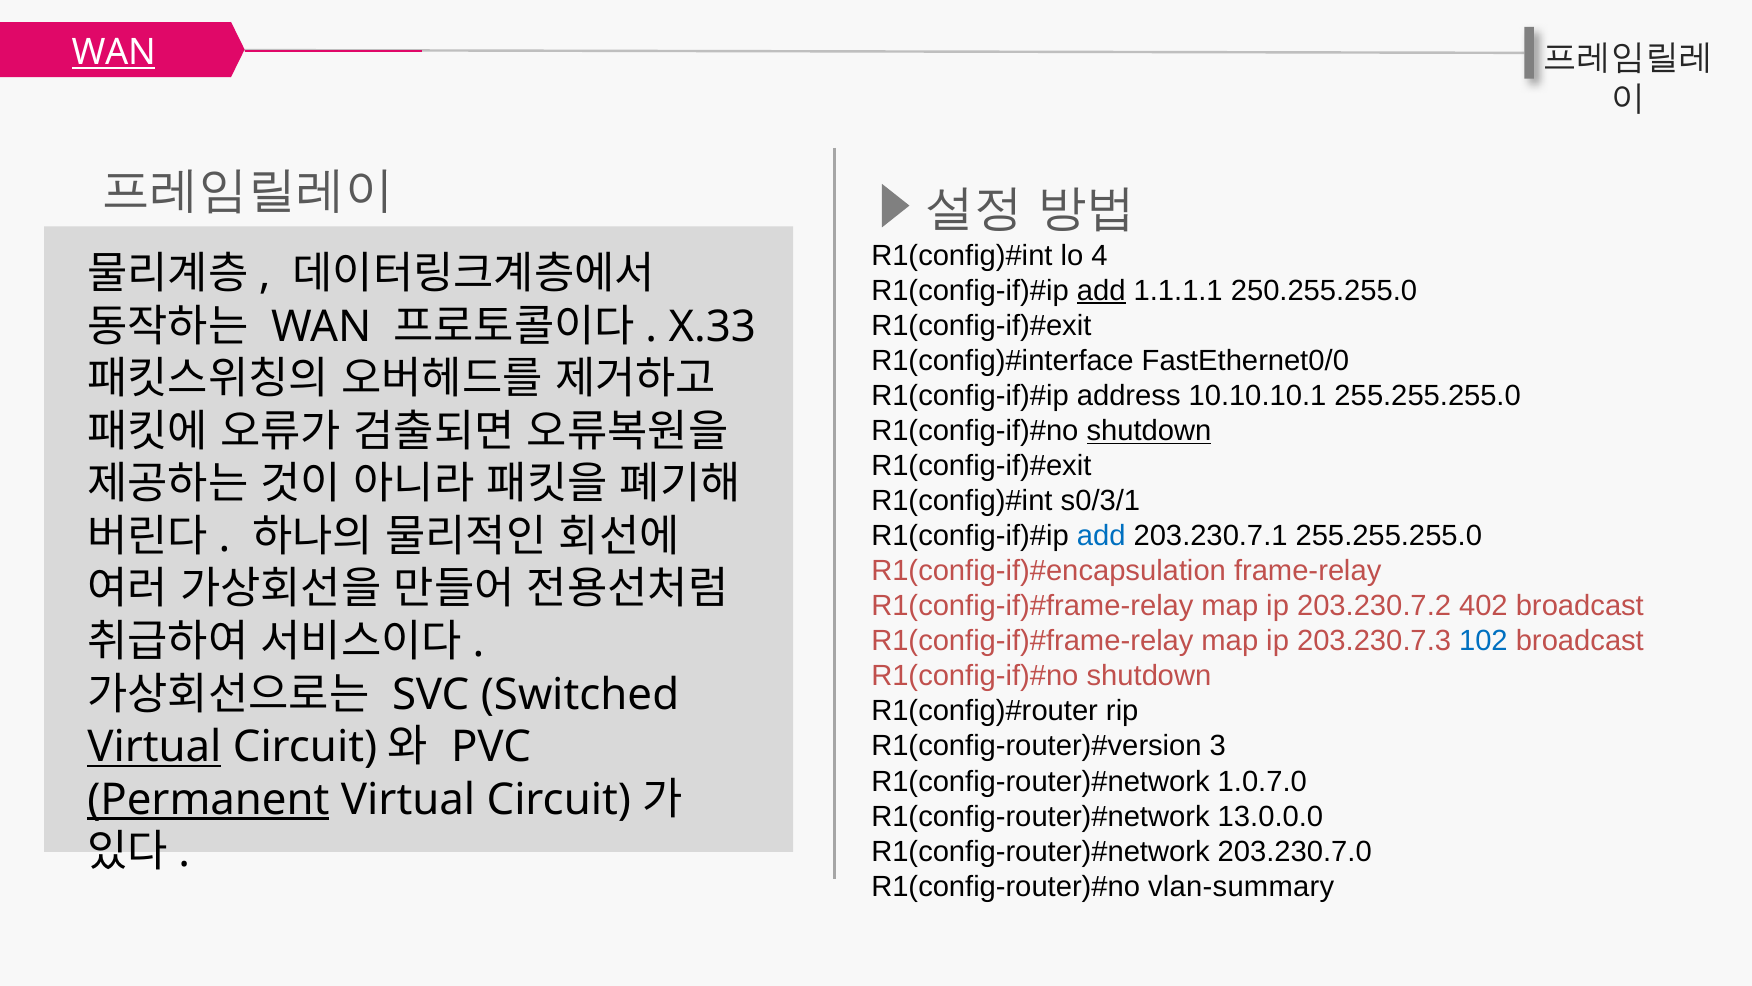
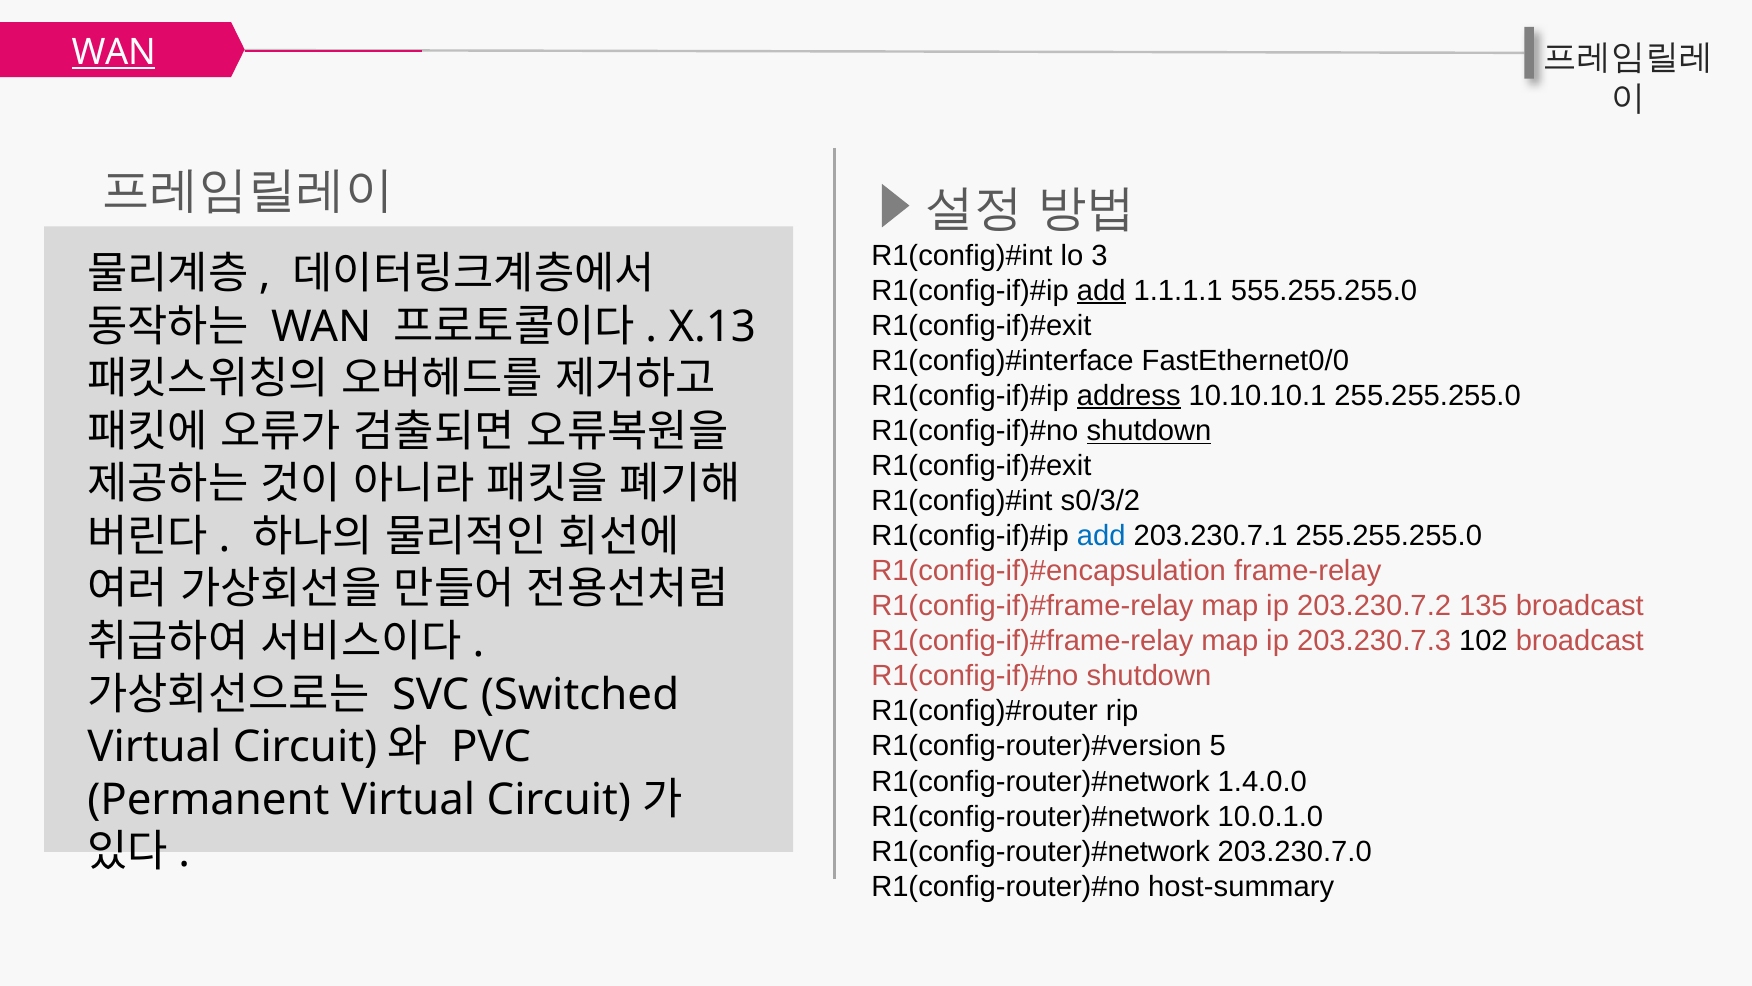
4: 4 -> 3 (1099, 255)
250.255.255.0: 250.255.255.0 -> 555.255.255.0 (1324, 290)
X.33: X.33 -> X.13 (712, 326)
address underline: none -> present (1129, 396)
s0/3/1: s0/3/1 -> s0/3/2 (1100, 501)
402: 402 -> 135 (1483, 606)
102 colour: blue -> black (1483, 641)
3: 3 -> 5 (1218, 746)
Virtual underline: present -> none (154, 747)
1.0.7.0: 1.0.7.0 -> 1.4.0.0 (1262, 781)
Permanent underline: present -> none (208, 799)
13.0.0.0: 13.0.0.0 -> 10.0.1.0 (1270, 816)
vlan-summary: vlan-summary -> host-summary (1241, 886)
